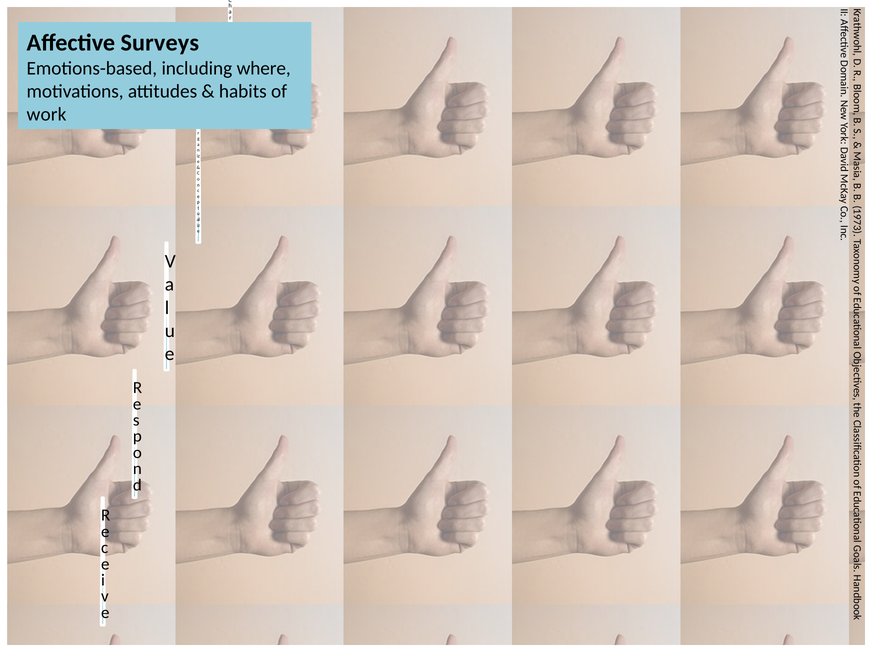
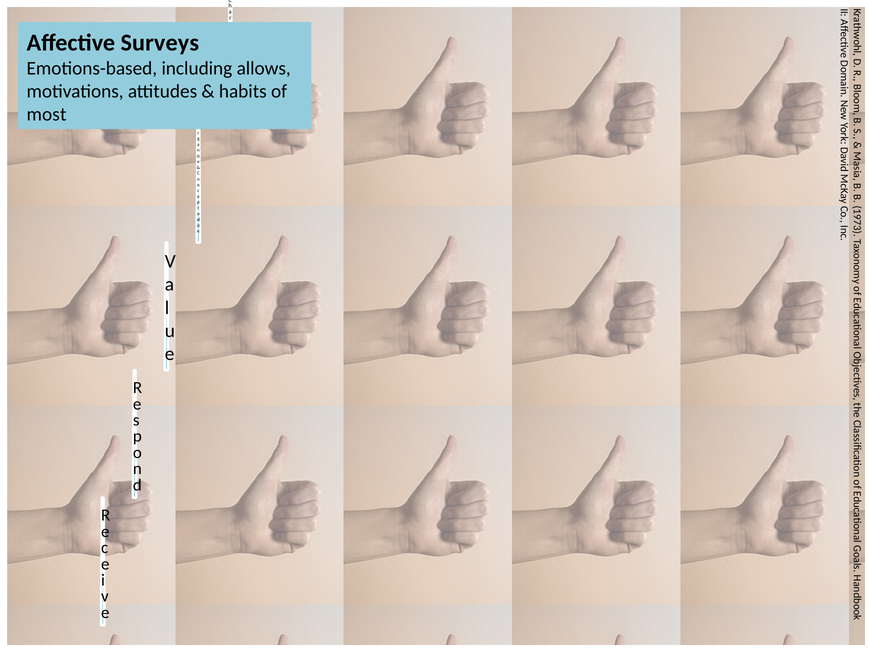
where: where -> allows (264, 68)
work: work -> most (47, 115)
